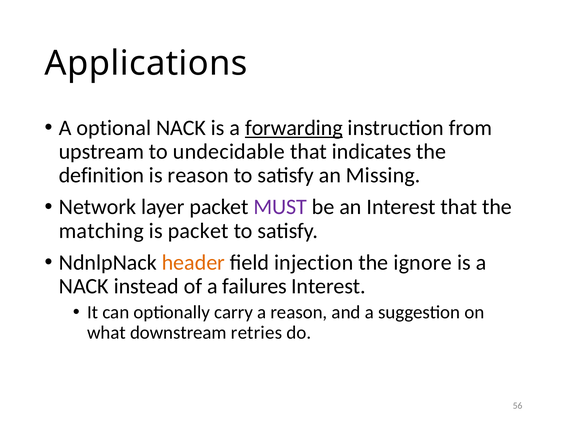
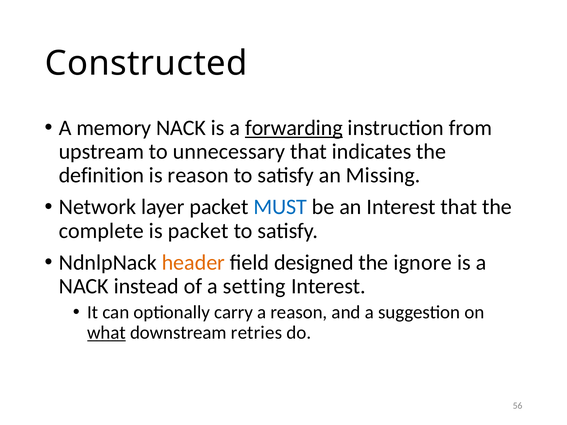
Applications: Applications -> Constructed (146, 64)
optional: optional -> memory (114, 128)
undecidable: undecidable -> unnecessary (229, 152)
MUST colour: purple -> blue (280, 207)
matching: matching -> complete (101, 231)
injection: injection -> designed (314, 263)
failures: failures -> setting (254, 286)
what underline: none -> present (106, 333)
